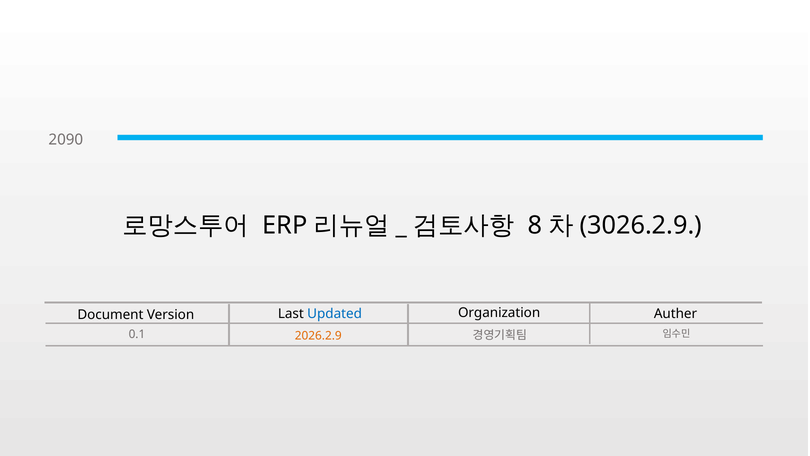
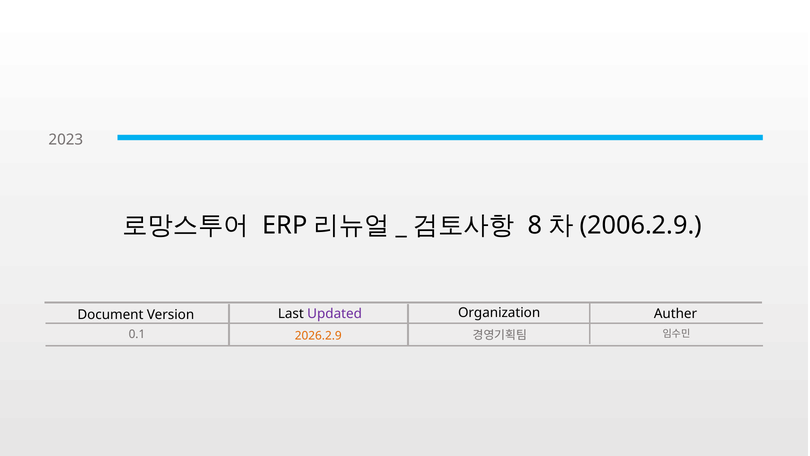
2090: 2090 -> 2023 (66, 140)
3026.2.9: 3026.2.9 -> 2006.2.9 (641, 225)
Updated colour: blue -> purple (335, 313)
